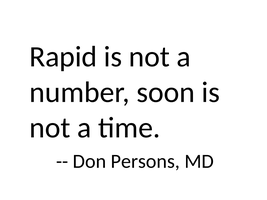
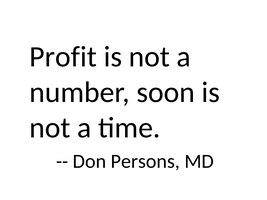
Rapid: Rapid -> Profit (63, 57)
